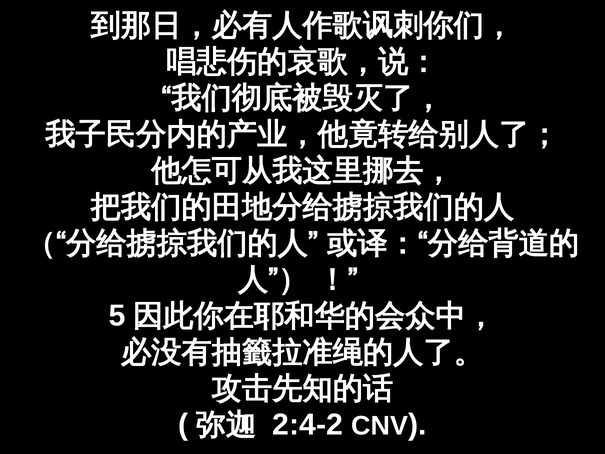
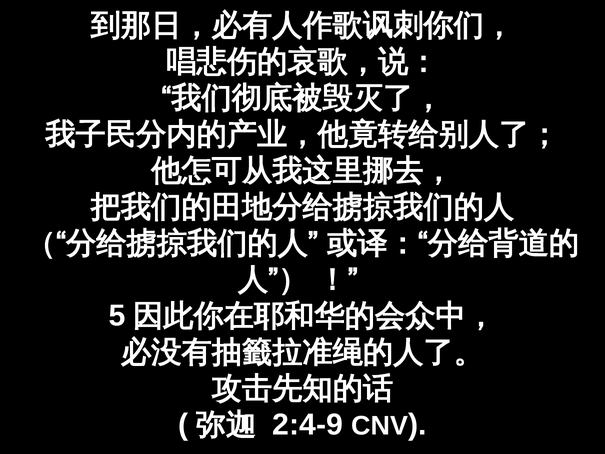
2:4-2: 2:4-2 -> 2:4-9 (308, 425)
